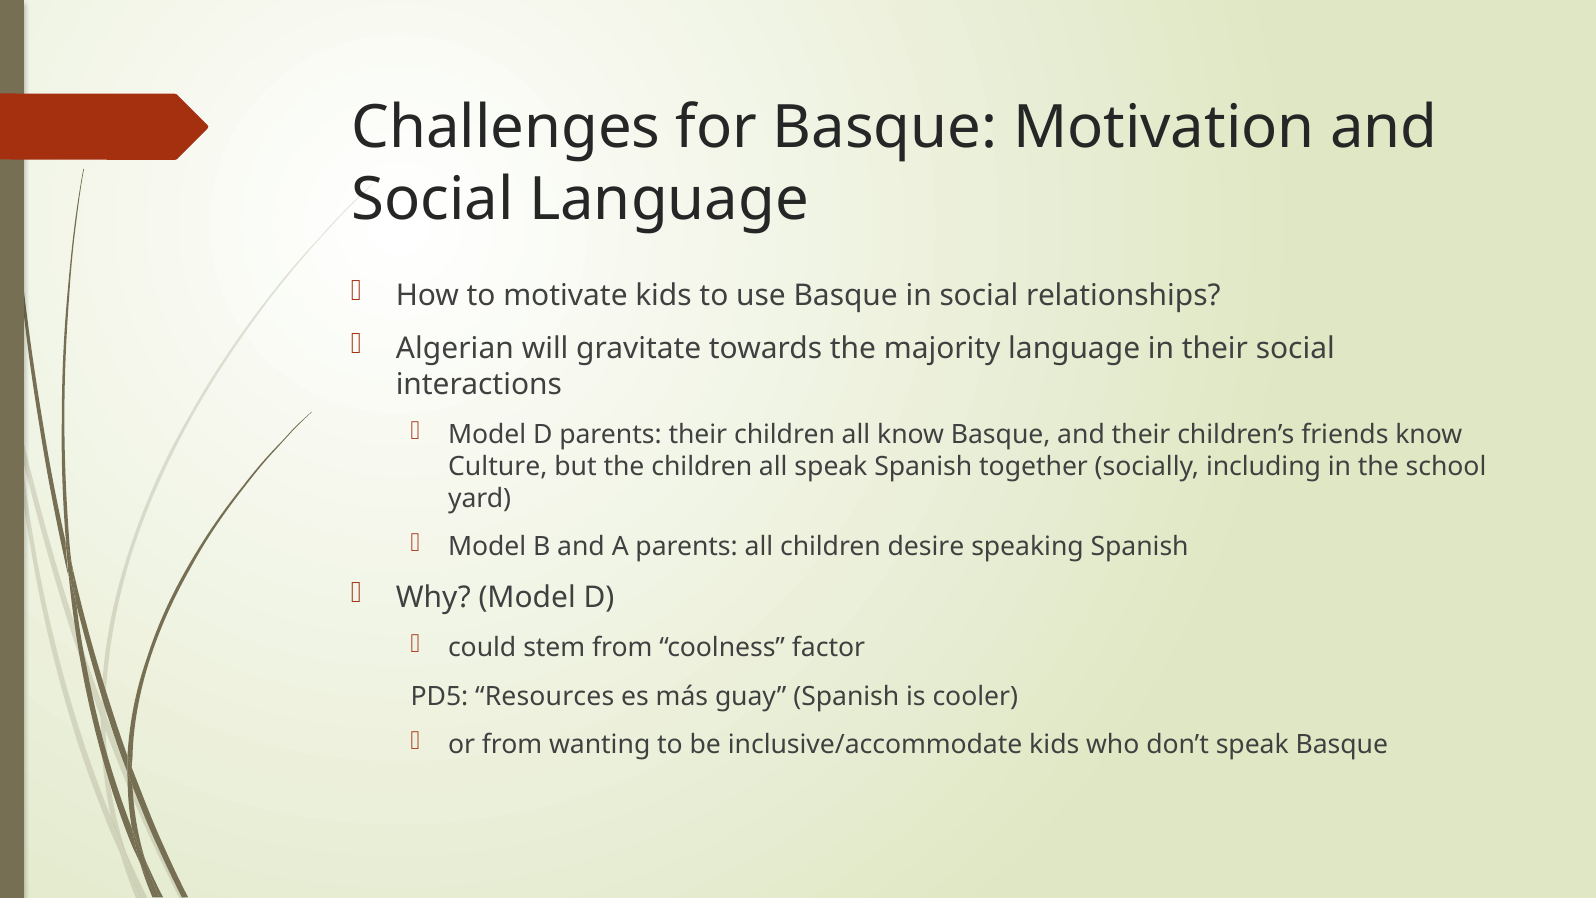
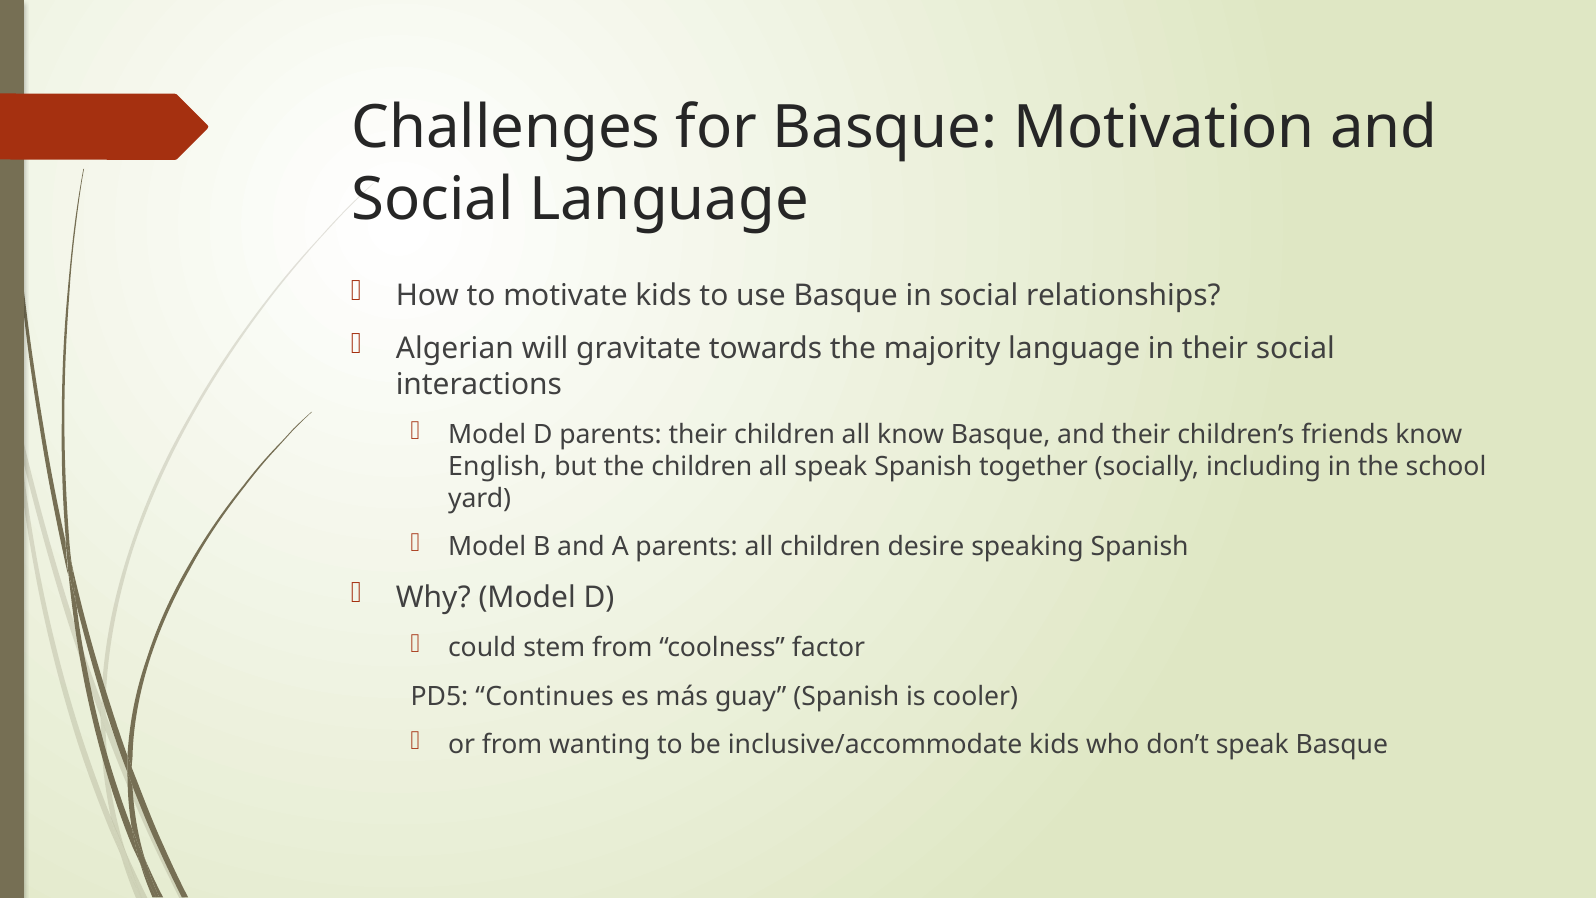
Culture: Culture -> English (498, 466)
Resources: Resources -> Continues (545, 696)
